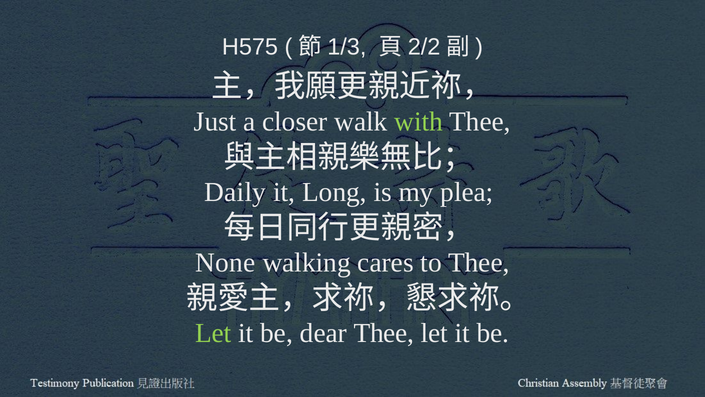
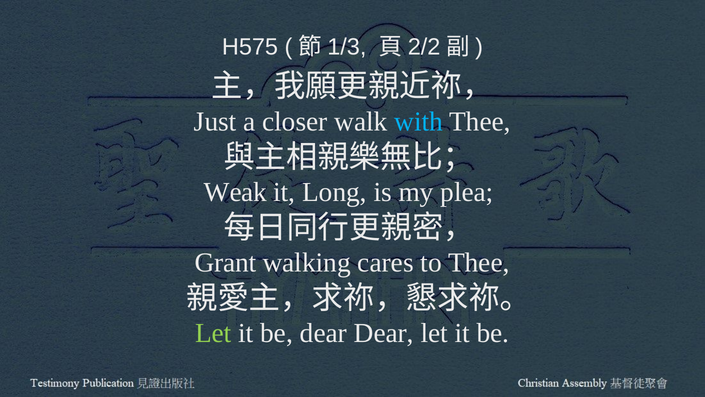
with colour: light green -> light blue (419, 121)
Daily: Daily -> Weak (236, 192)
None: None -> Grant (226, 263)
dear Thee: Thee -> Dear (384, 333)
